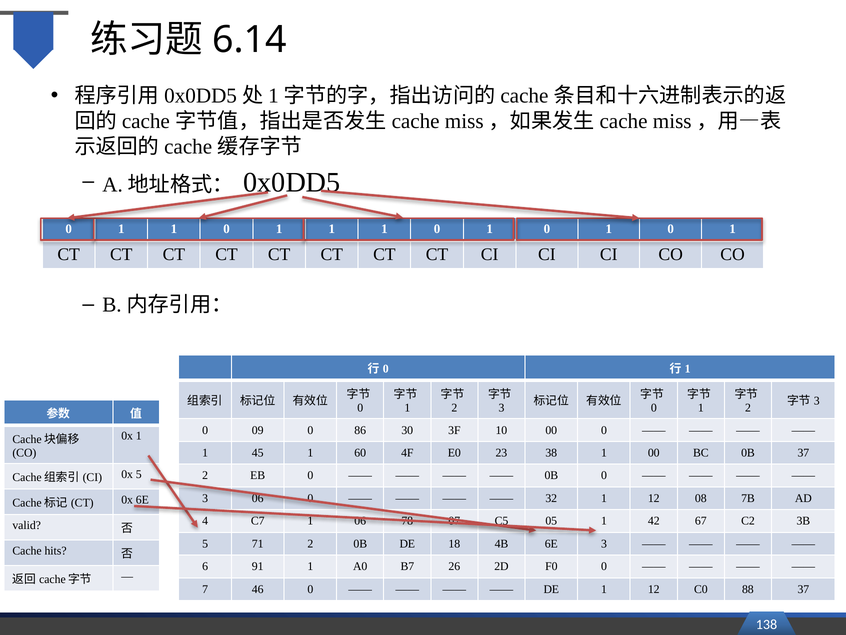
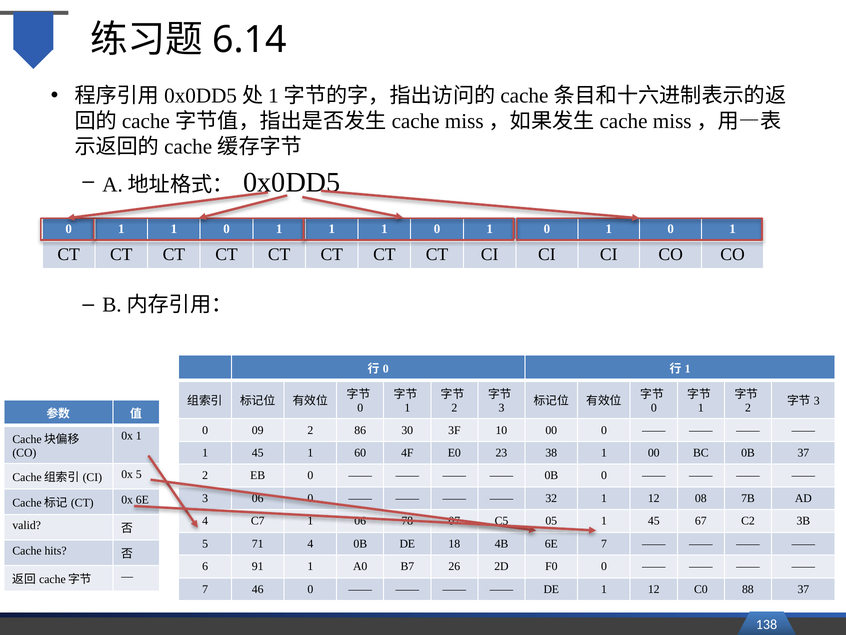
09 0: 0 -> 2 (310, 430)
42: 42 -> 45 (654, 521)
71 2: 2 -> 4 (310, 543)
6E 3: 3 -> 7 (604, 543)
